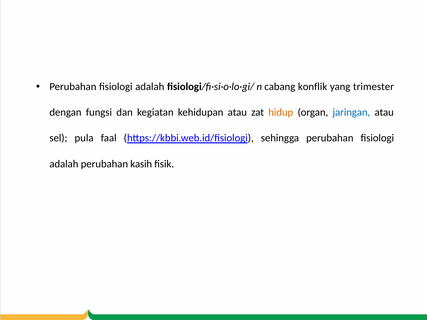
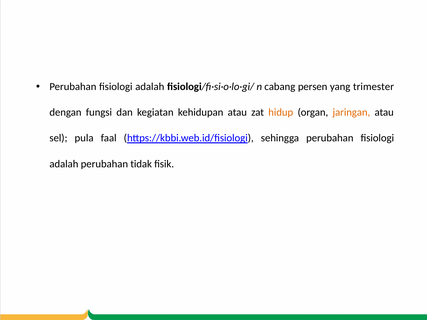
konflik: konflik -> persen (313, 87)
jaringan colour: blue -> orange (351, 112)
kasih: kasih -> tidak (141, 164)
